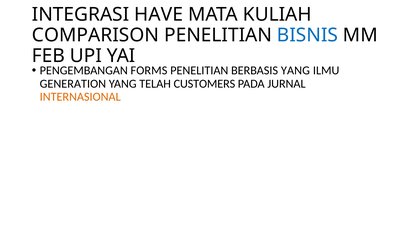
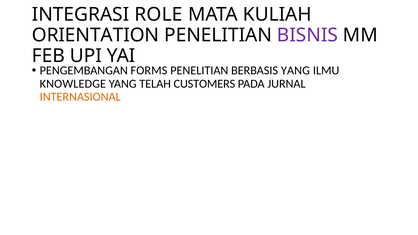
HAVE: HAVE -> ROLE (159, 14)
COMPARISON: COMPARISON -> ORIENTATION (96, 35)
BISNIS colour: blue -> purple (307, 35)
GENERATION: GENERATION -> KNOWLEDGE (73, 84)
